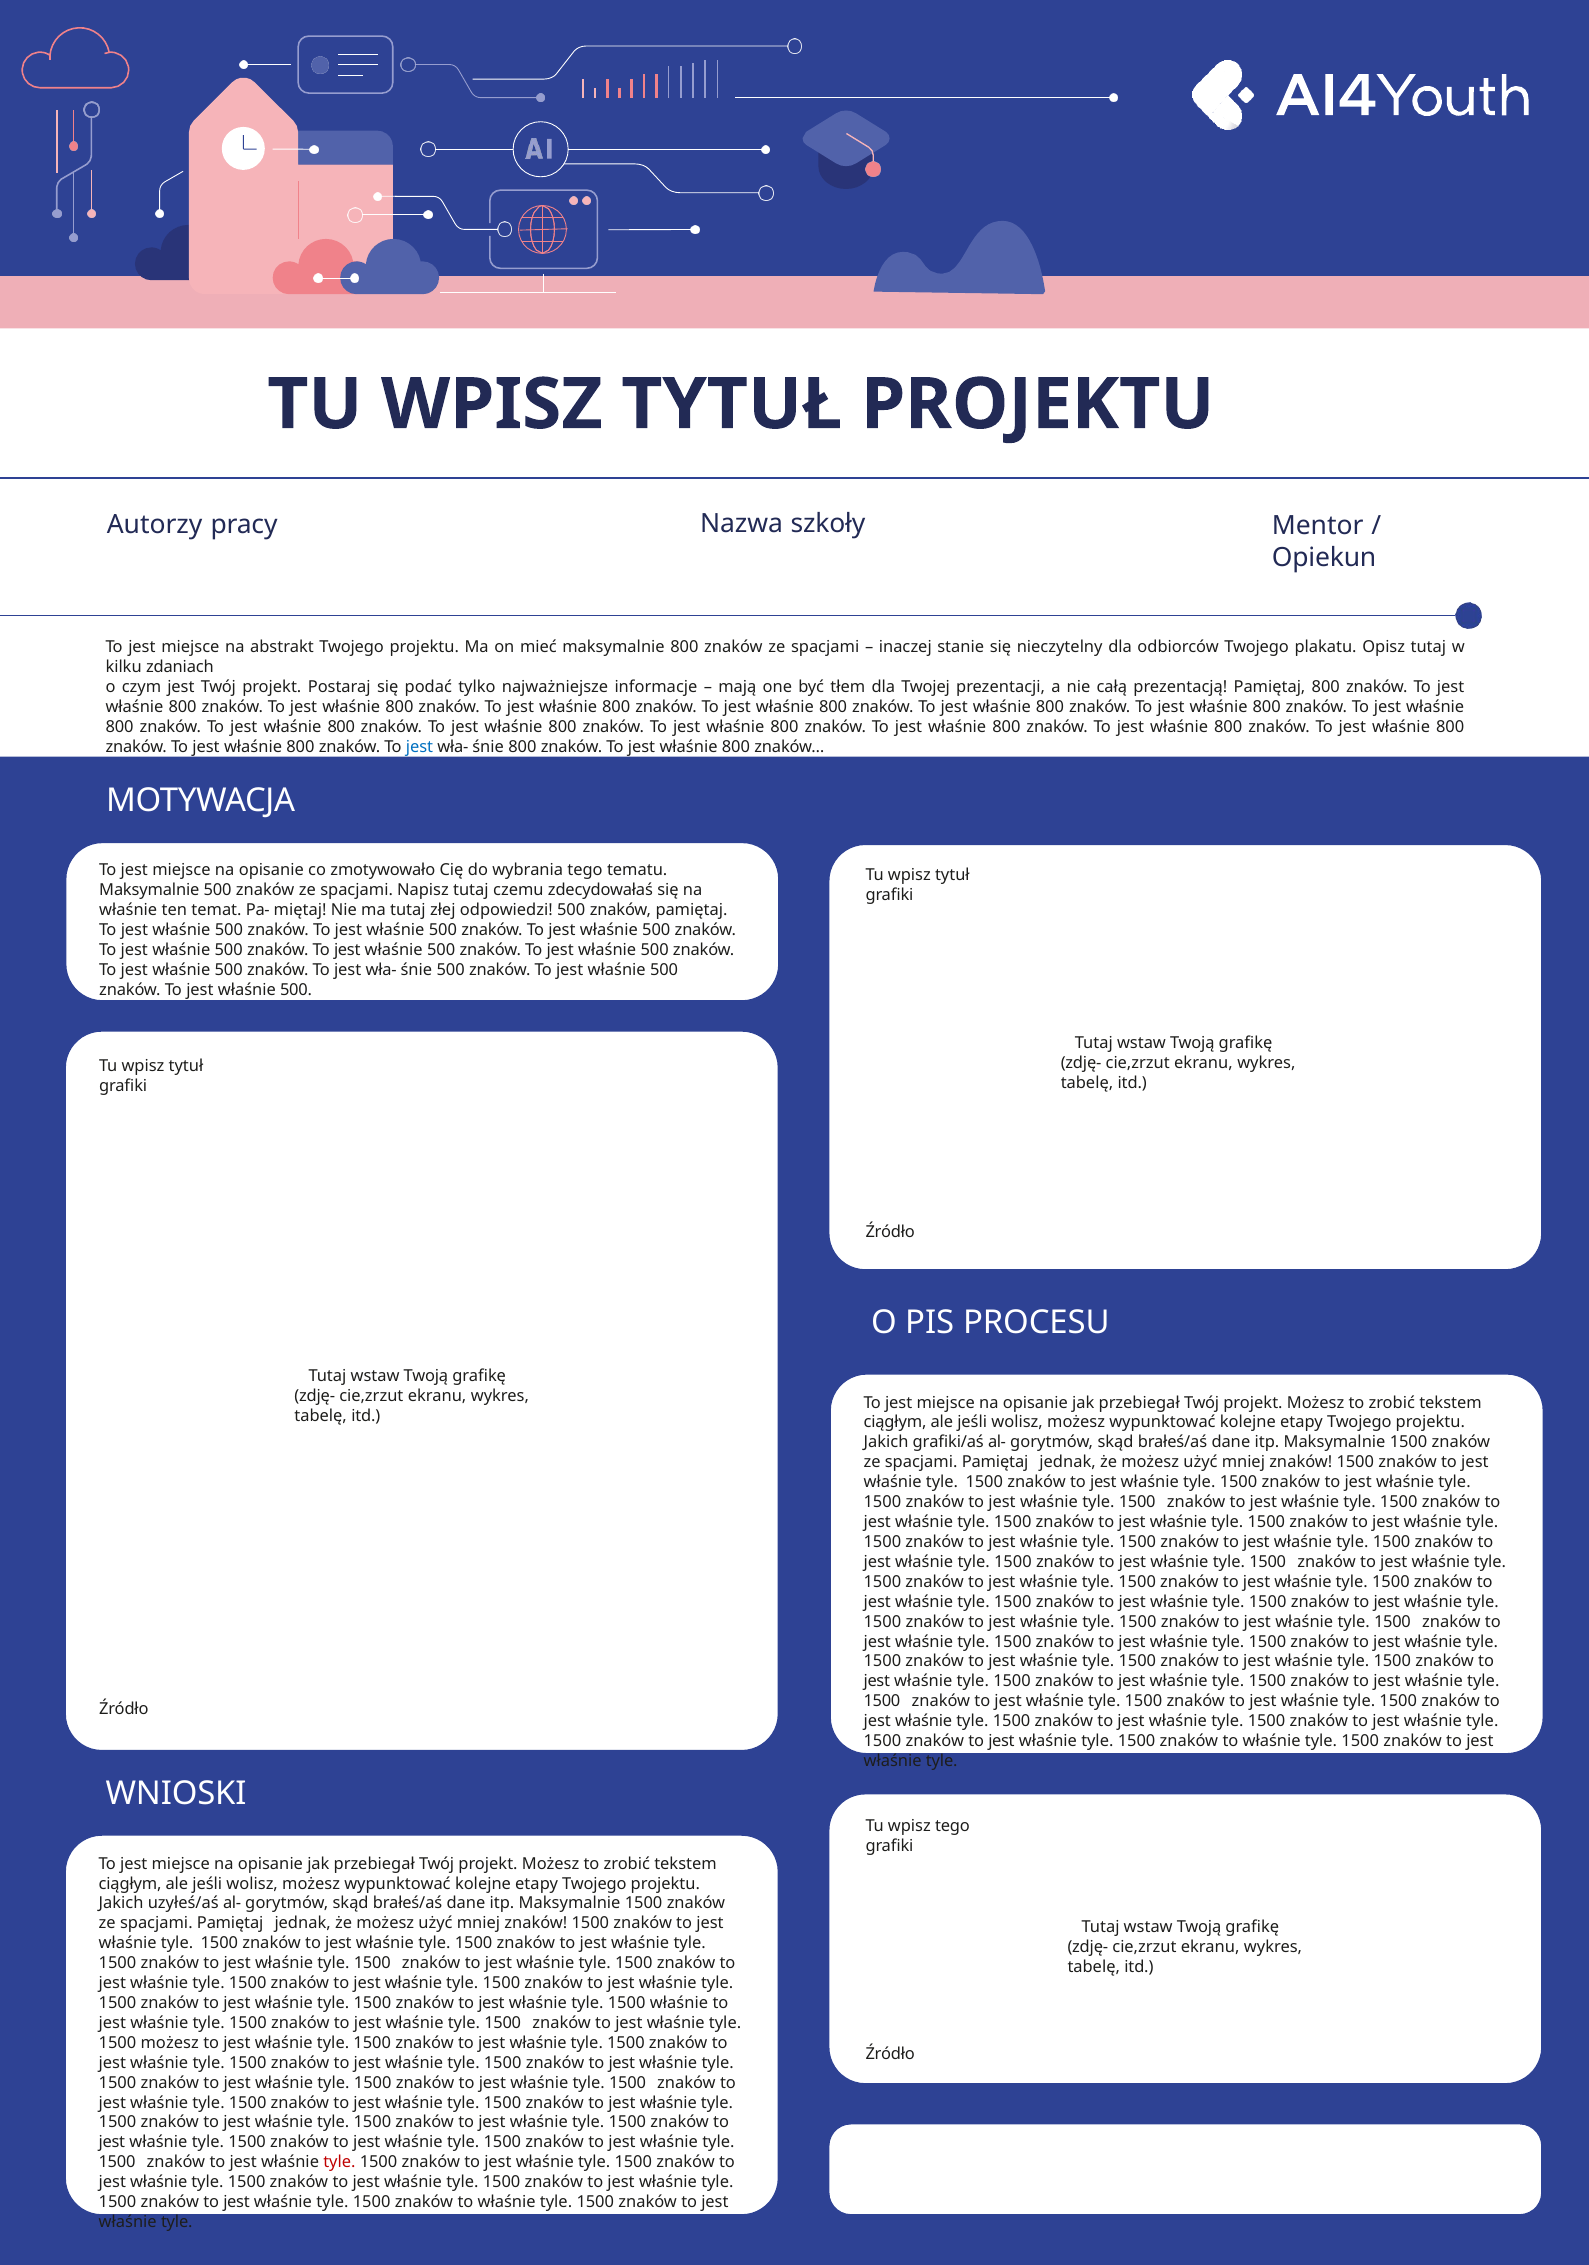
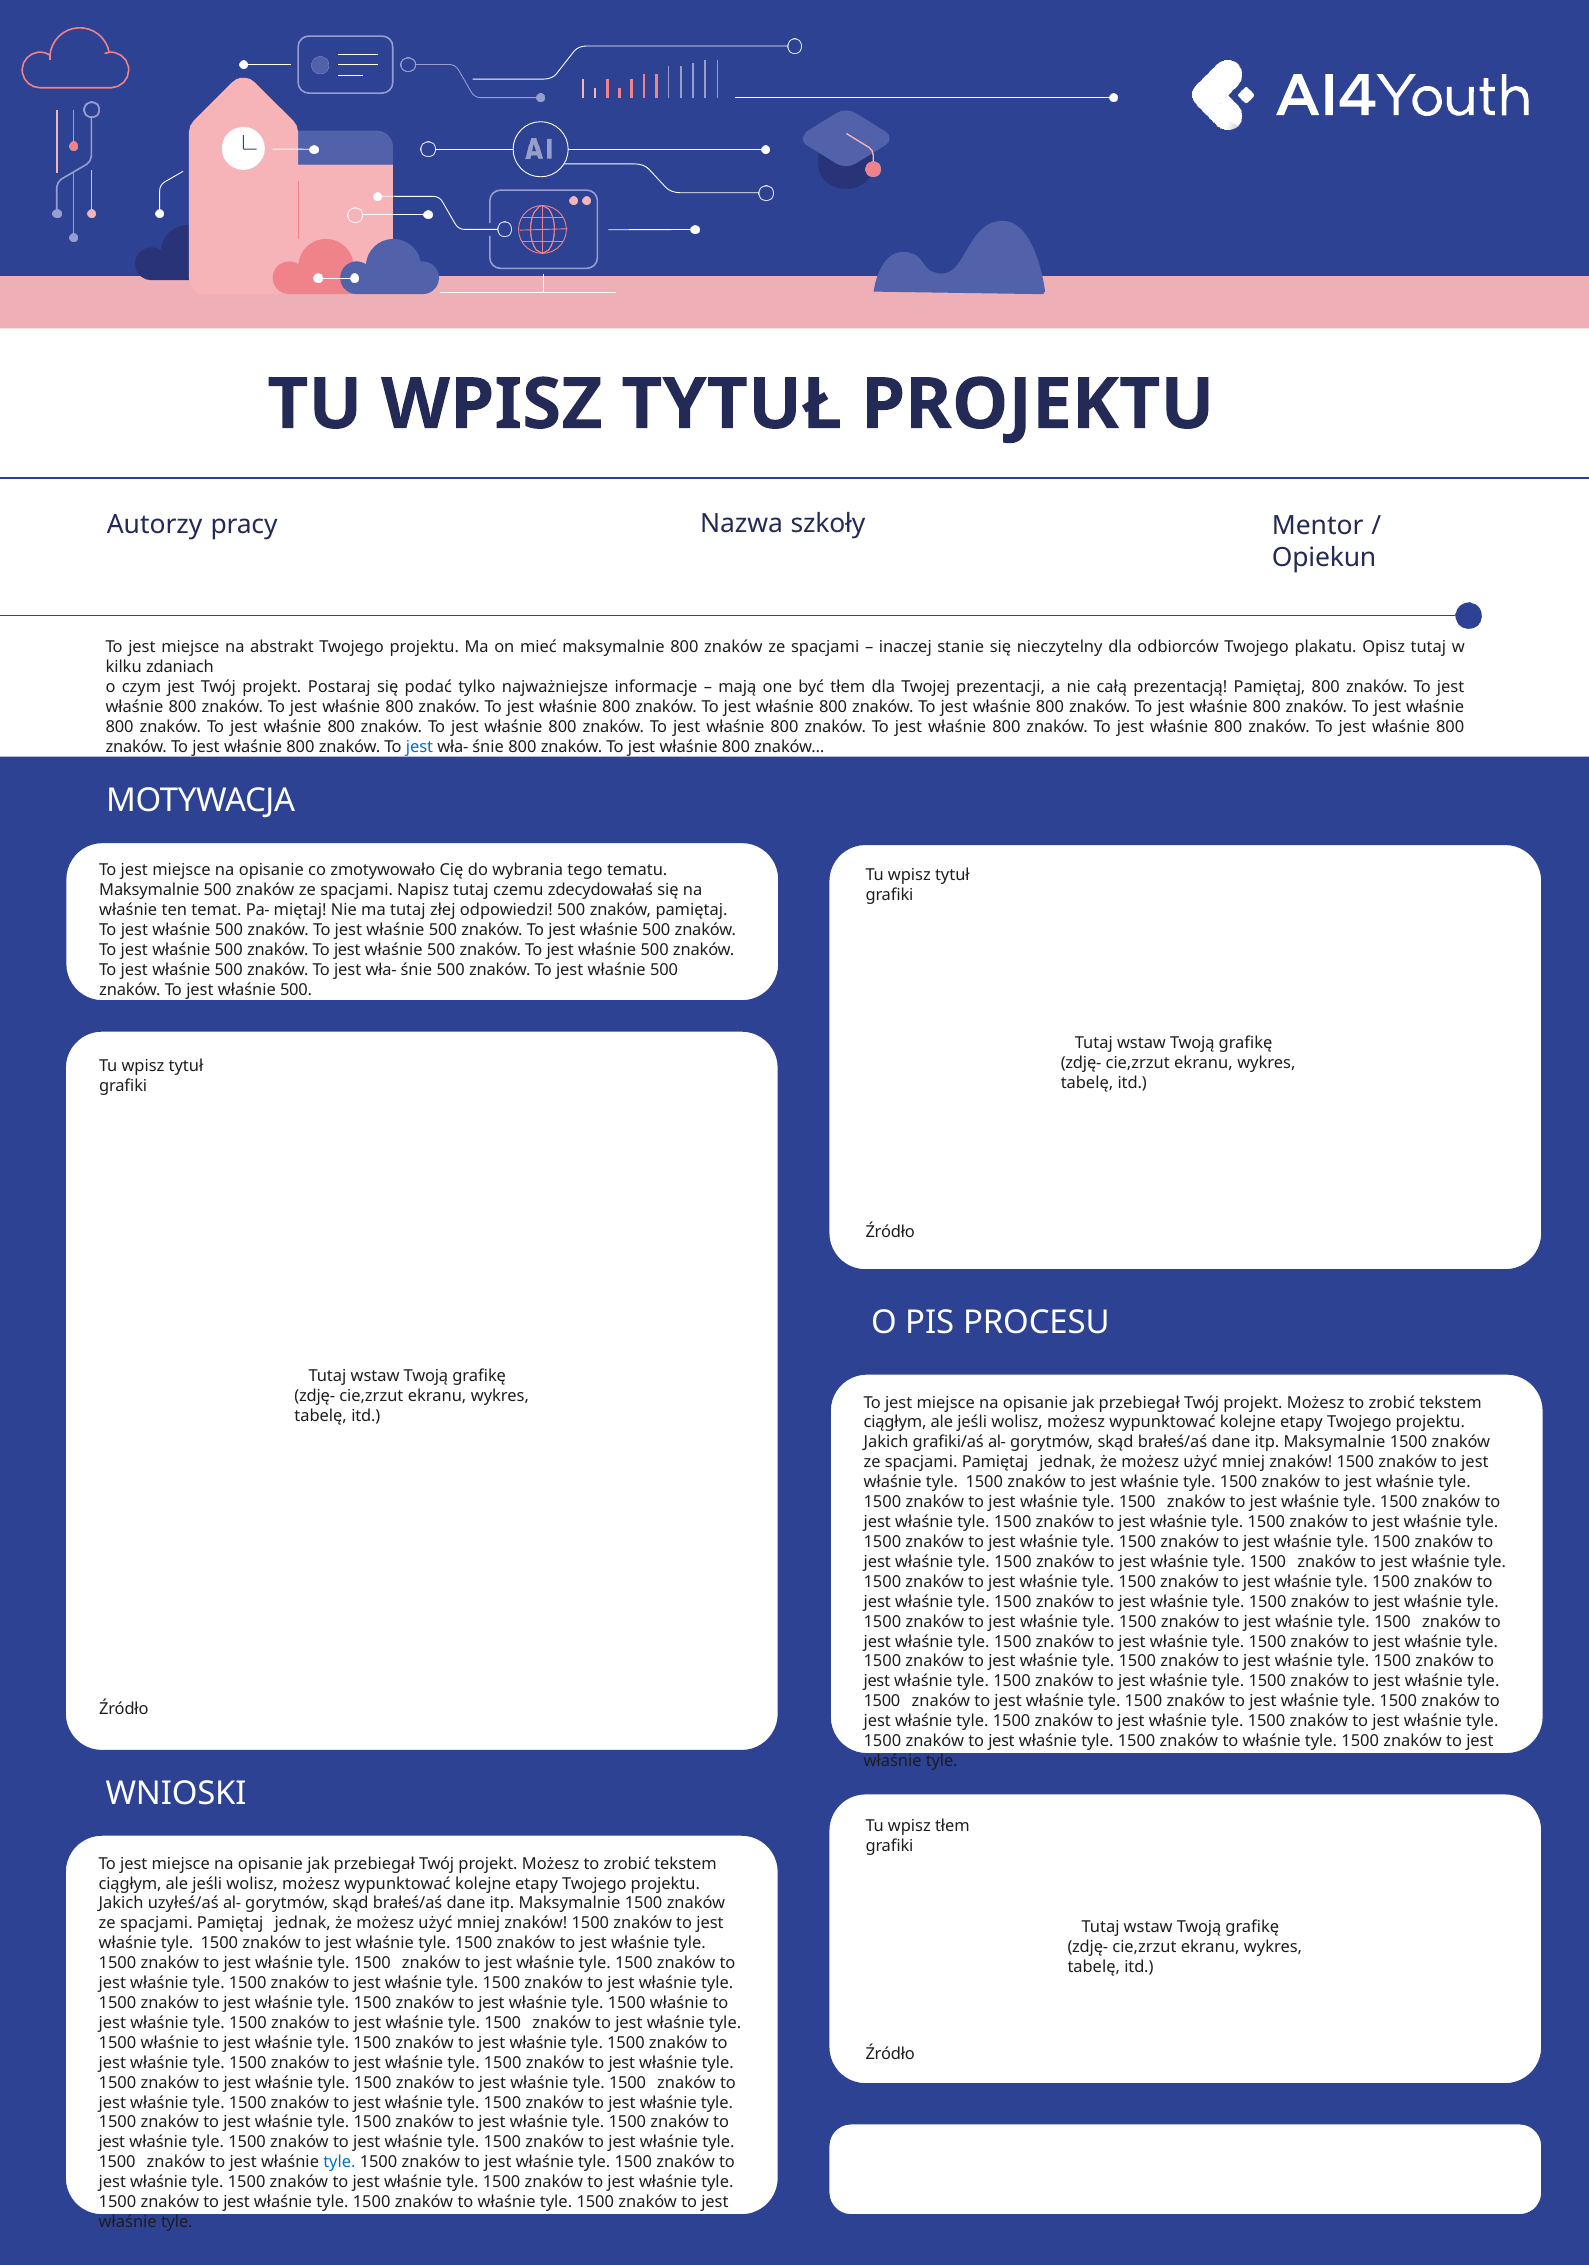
wpisz tego: tego -> tłem (952, 1825)
możesz: możesz -> właśnie (170, 2042)
tyle colour: red -> blue (339, 2161)
